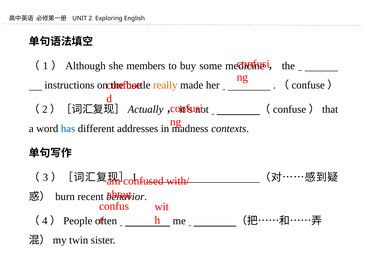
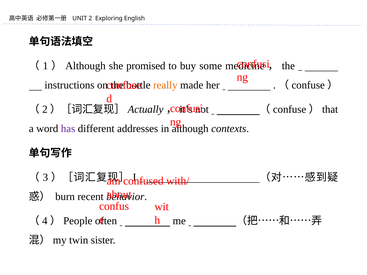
members: members -> promised (146, 66)
has colour: blue -> purple (68, 129)
in madness: madness -> although (190, 129)
